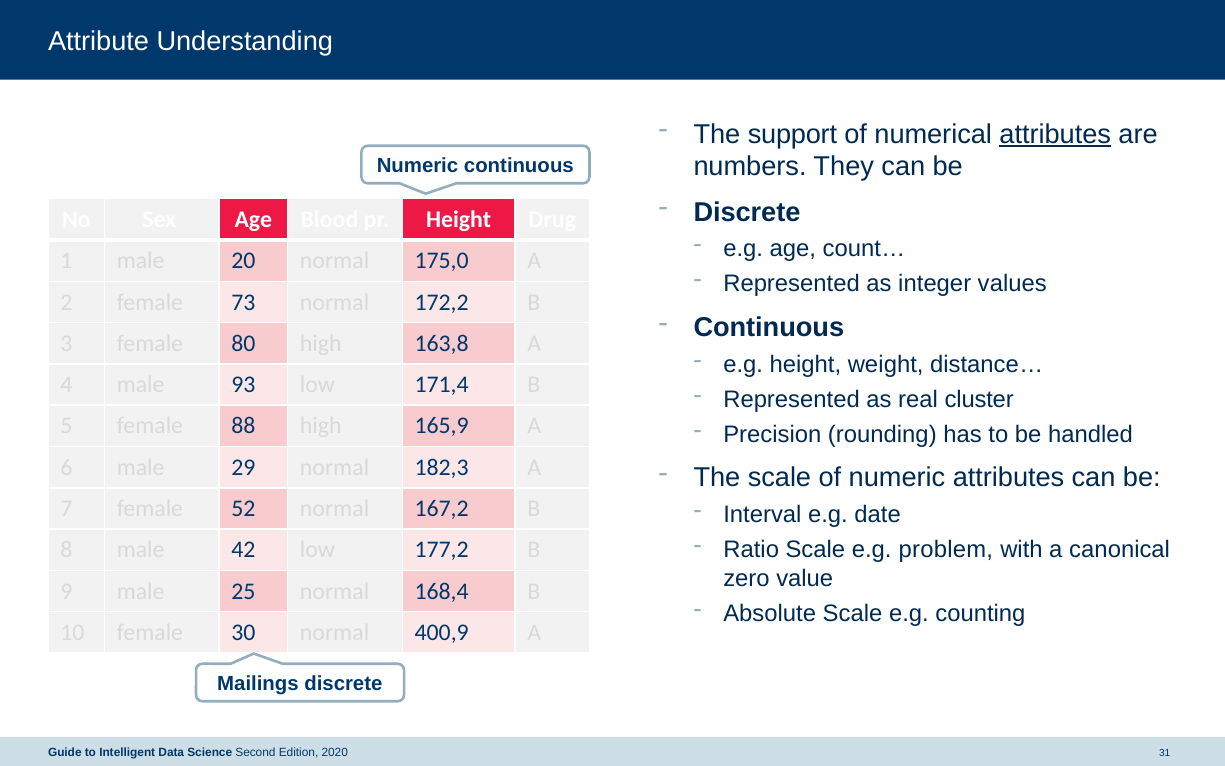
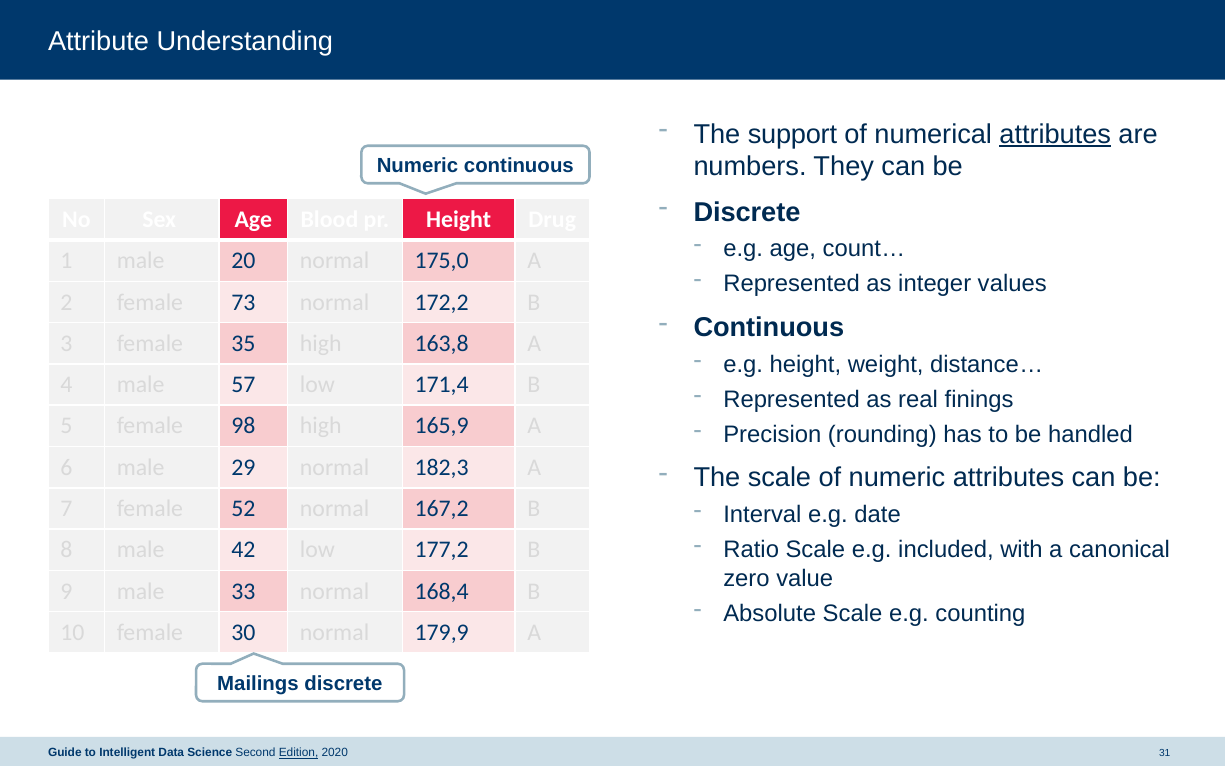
80: 80 -> 35 (243, 343)
93: 93 -> 57 (243, 385)
cluster: cluster -> finings (979, 399)
88: 88 -> 98 (243, 426)
problem: problem -> included (946, 549)
25: 25 -> 33 (243, 591)
400,9: 400,9 -> 179,9 (442, 632)
Edition underline: none -> present (299, 752)
